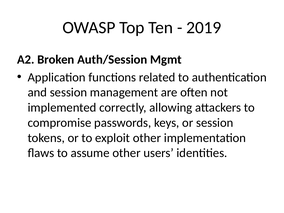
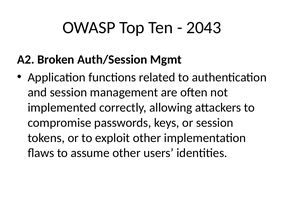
2019: 2019 -> 2043 (204, 27)
